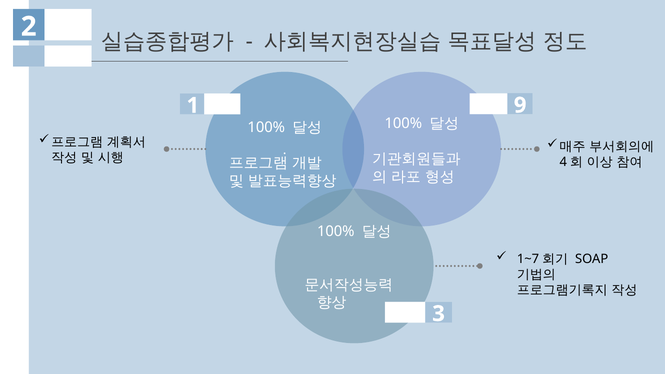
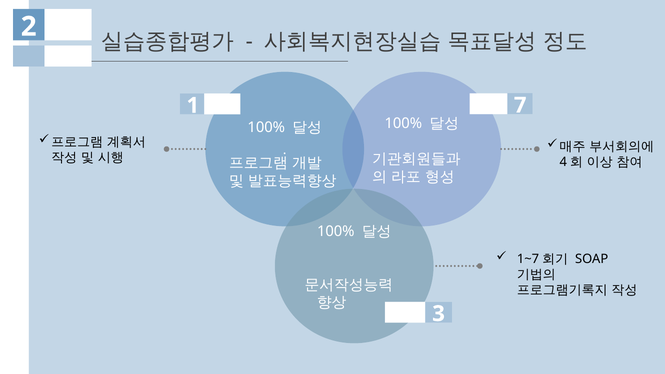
9: 9 -> 7 (520, 105)
